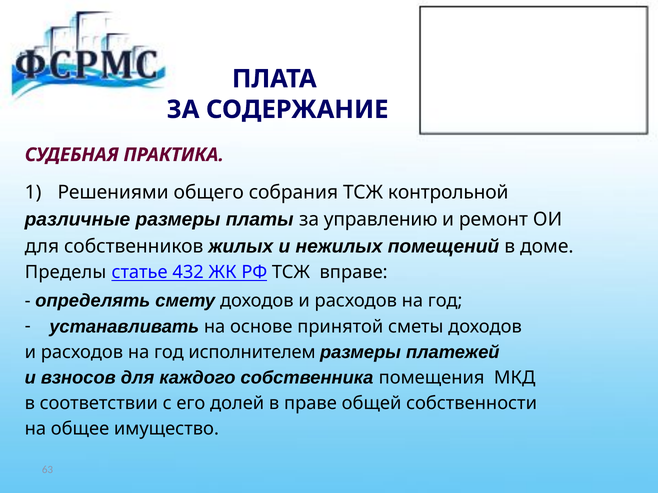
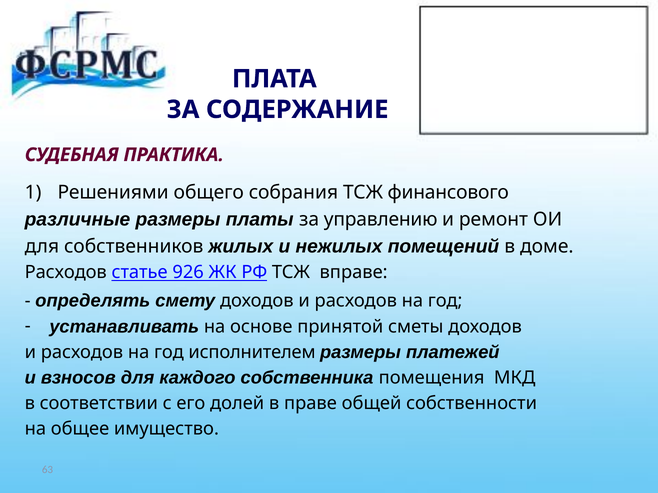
контрольной: контрольной -> финансового (448, 193)
Пределы: Пределы -> Расходов (66, 273)
432: 432 -> 926 (188, 273)
